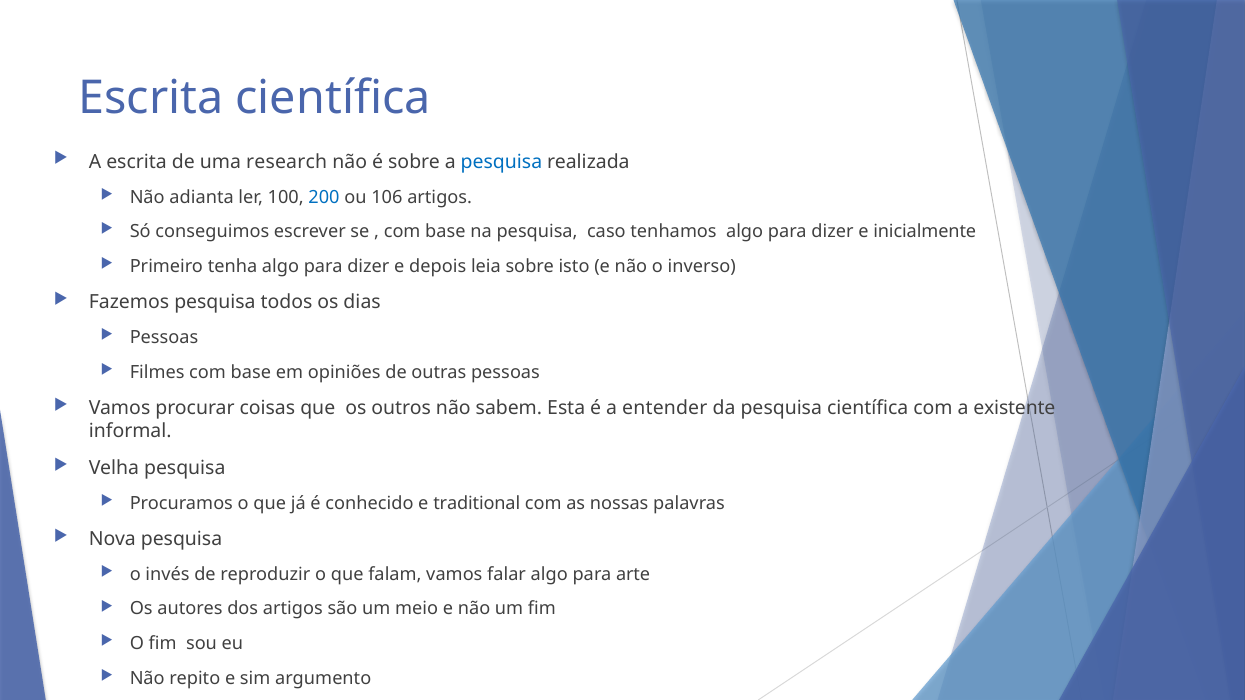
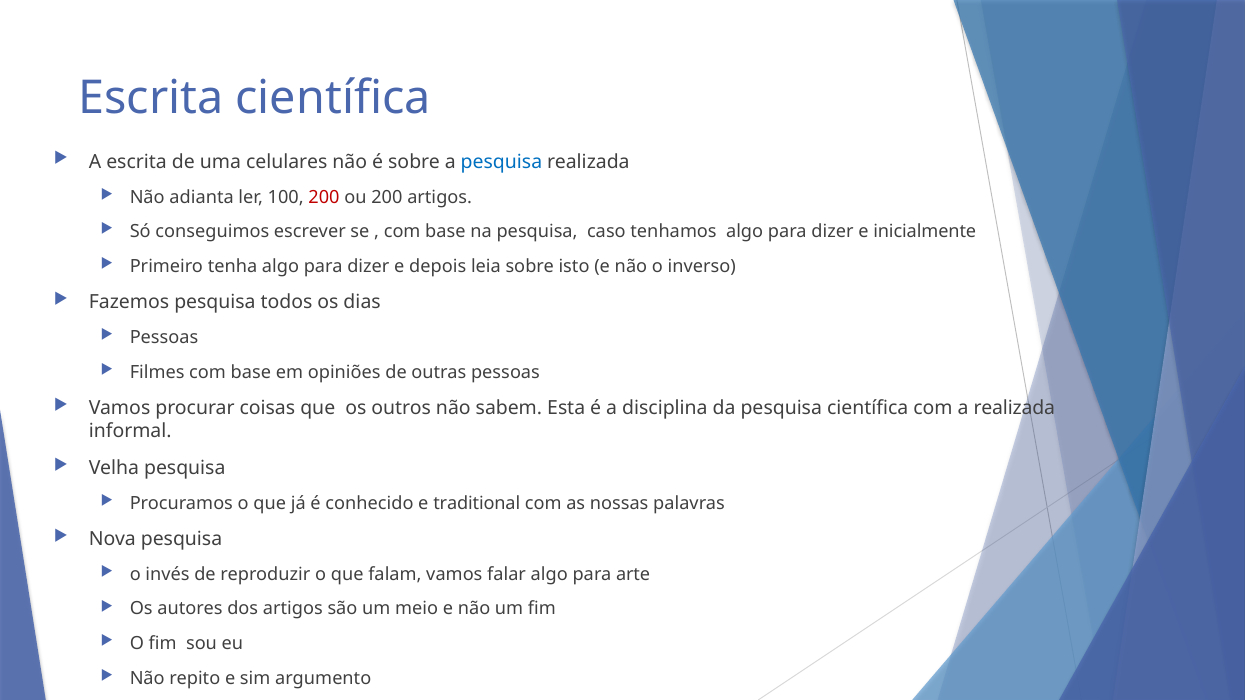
research: research -> celulares (287, 162)
200 colour: blue -> red (324, 197)
ou 106: 106 -> 200 (387, 197)
entender: entender -> disciplina (665, 408)
a existente: existente -> realizada (1014, 408)
